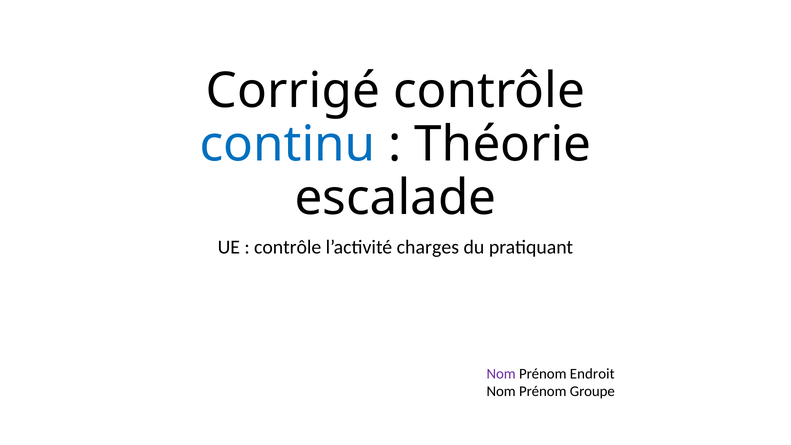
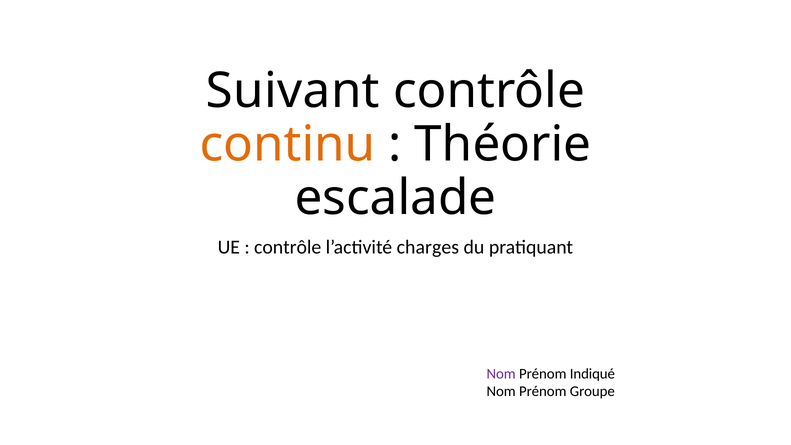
Corrigé: Corrigé -> Suivant (293, 91)
continu colour: blue -> orange (288, 144)
Endroit: Endroit -> Indiqué (592, 374)
